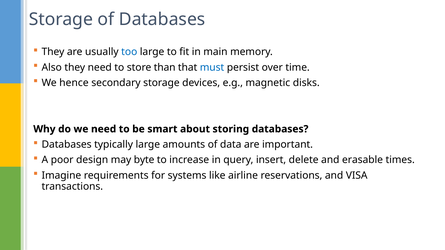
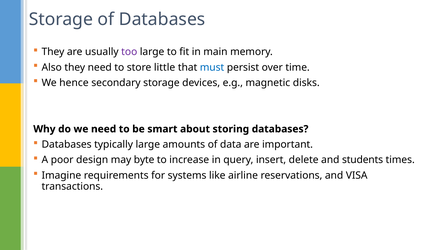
too colour: blue -> purple (129, 52)
than: than -> little (165, 67)
erasable: erasable -> students (363, 160)
